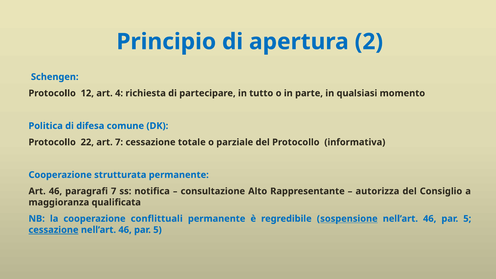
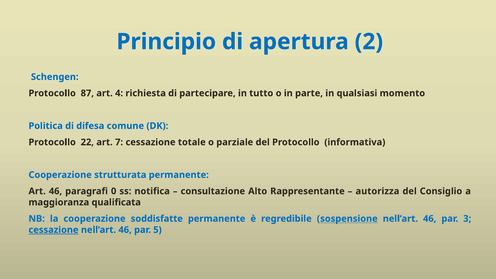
12: 12 -> 87 (87, 93)
paragrafi 7: 7 -> 0 (114, 191)
conflittuali: conflittuali -> soddisfatte (157, 219)
5: 5 -> 3 (467, 219)
